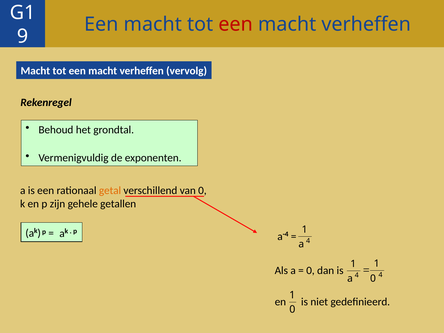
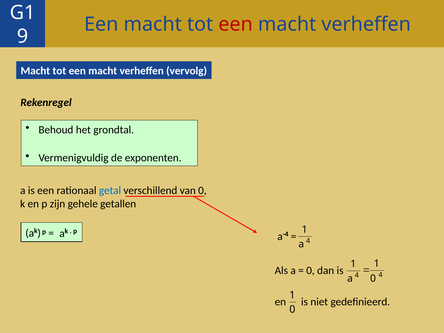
getal colour: orange -> blue (110, 190)
